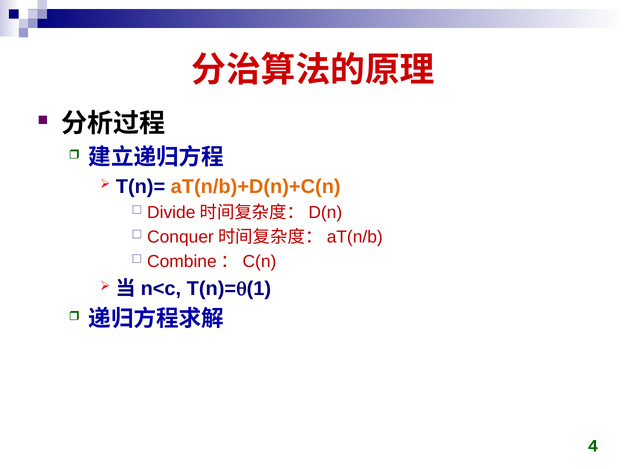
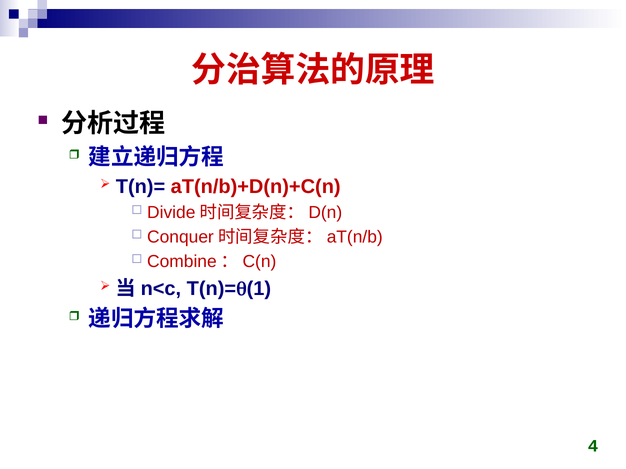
aT(n/b)+D(n)+C(n colour: orange -> red (256, 187)
